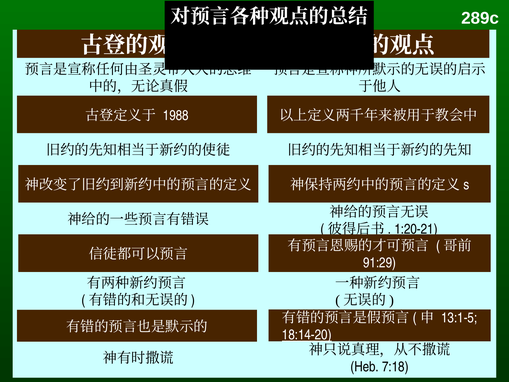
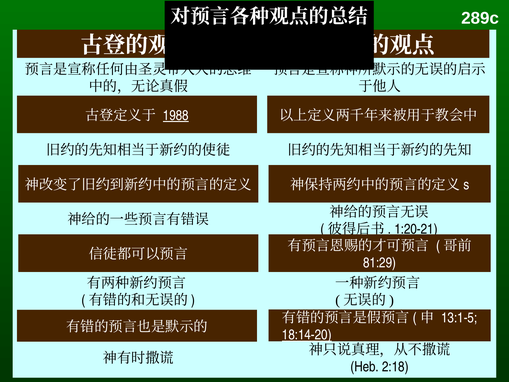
1988 underline: none -> present (176, 115)
91:29: 91:29 -> 81:29 (380, 262)
7:18: 7:18 -> 2:18 (395, 367)
